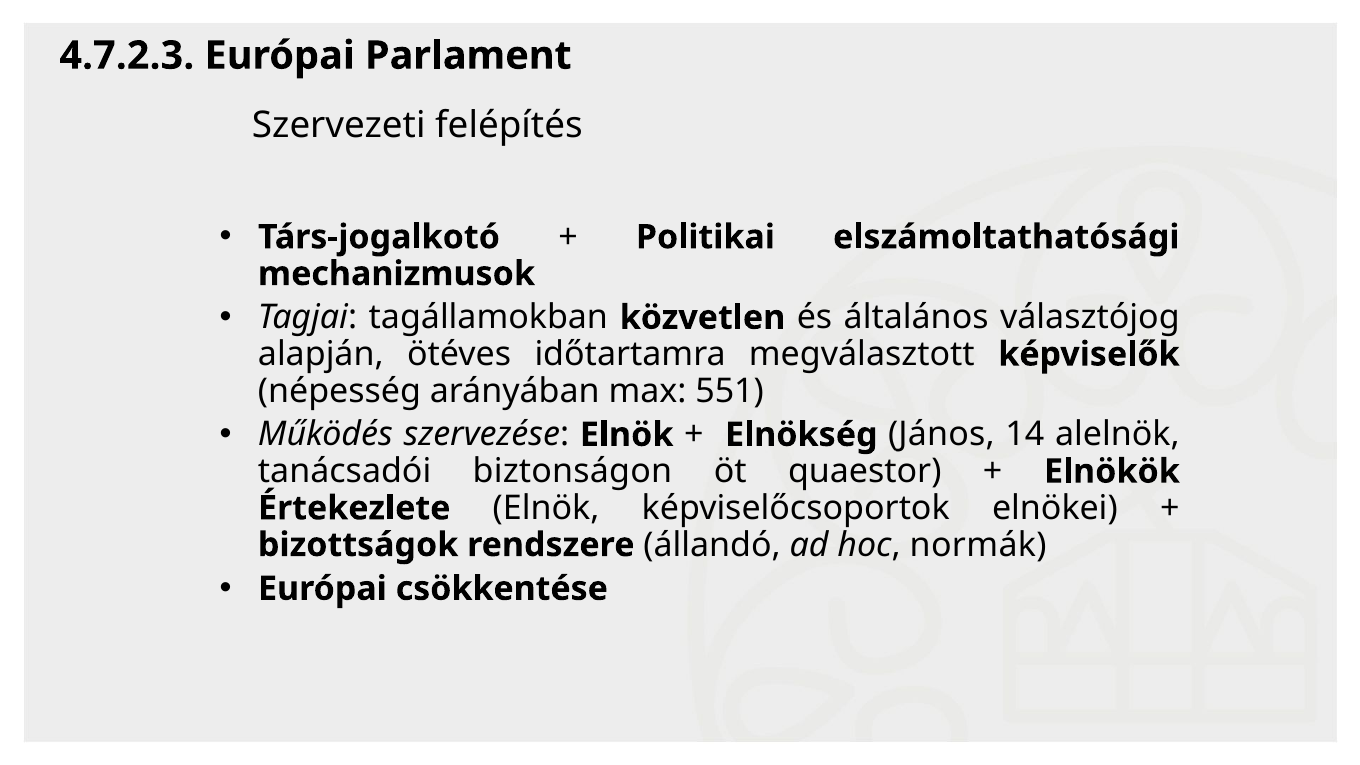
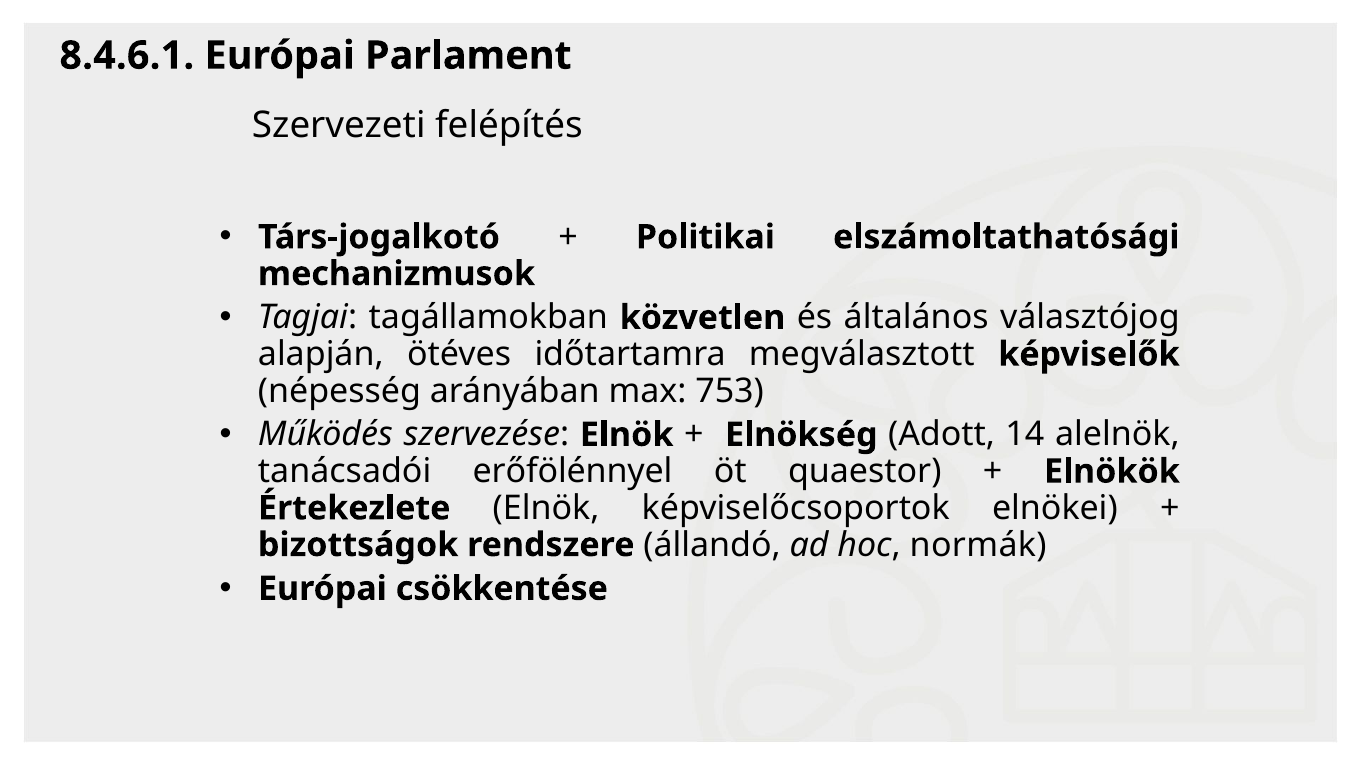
4.7.2.3: 4.7.2.3 -> 8.4.6.1 (127, 56)
551: 551 -> 753 (730, 391)
János: János -> Adott (942, 435)
biztonságon: biztonságon -> erőfölénnyel (573, 471)
